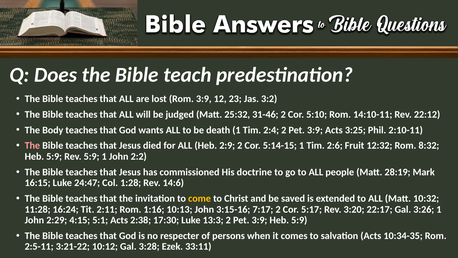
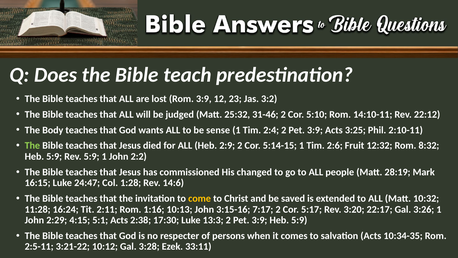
death: death -> sense (218, 130)
The colour: pink -> light green (32, 145)
doctrine: doctrine -> changed (254, 172)
